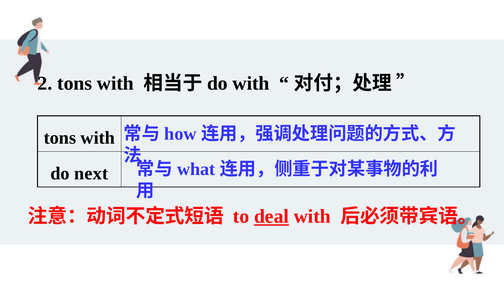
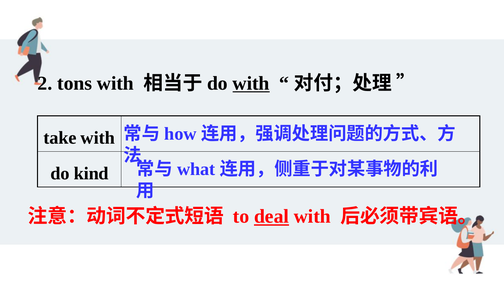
with underline: none -> present (251, 84)
tons: tons -> take (60, 138)
next: next -> kind (91, 174)
